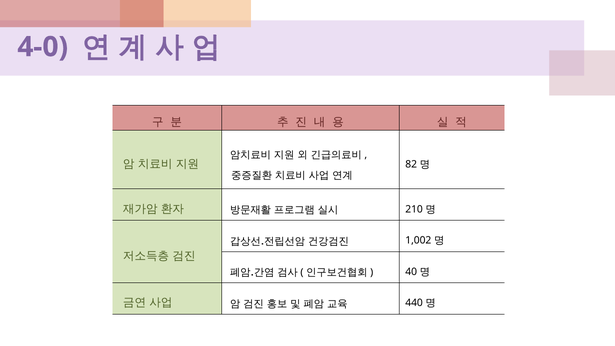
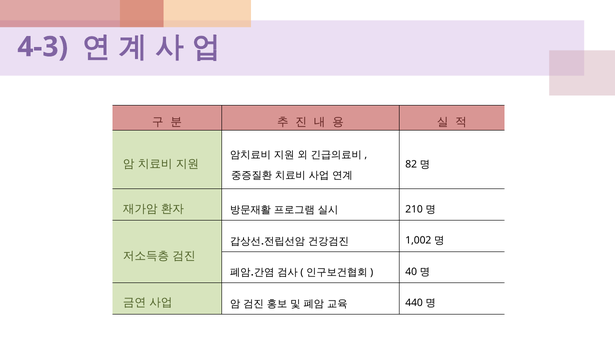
4-0: 4-0 -> 4-3 (43, 47)
